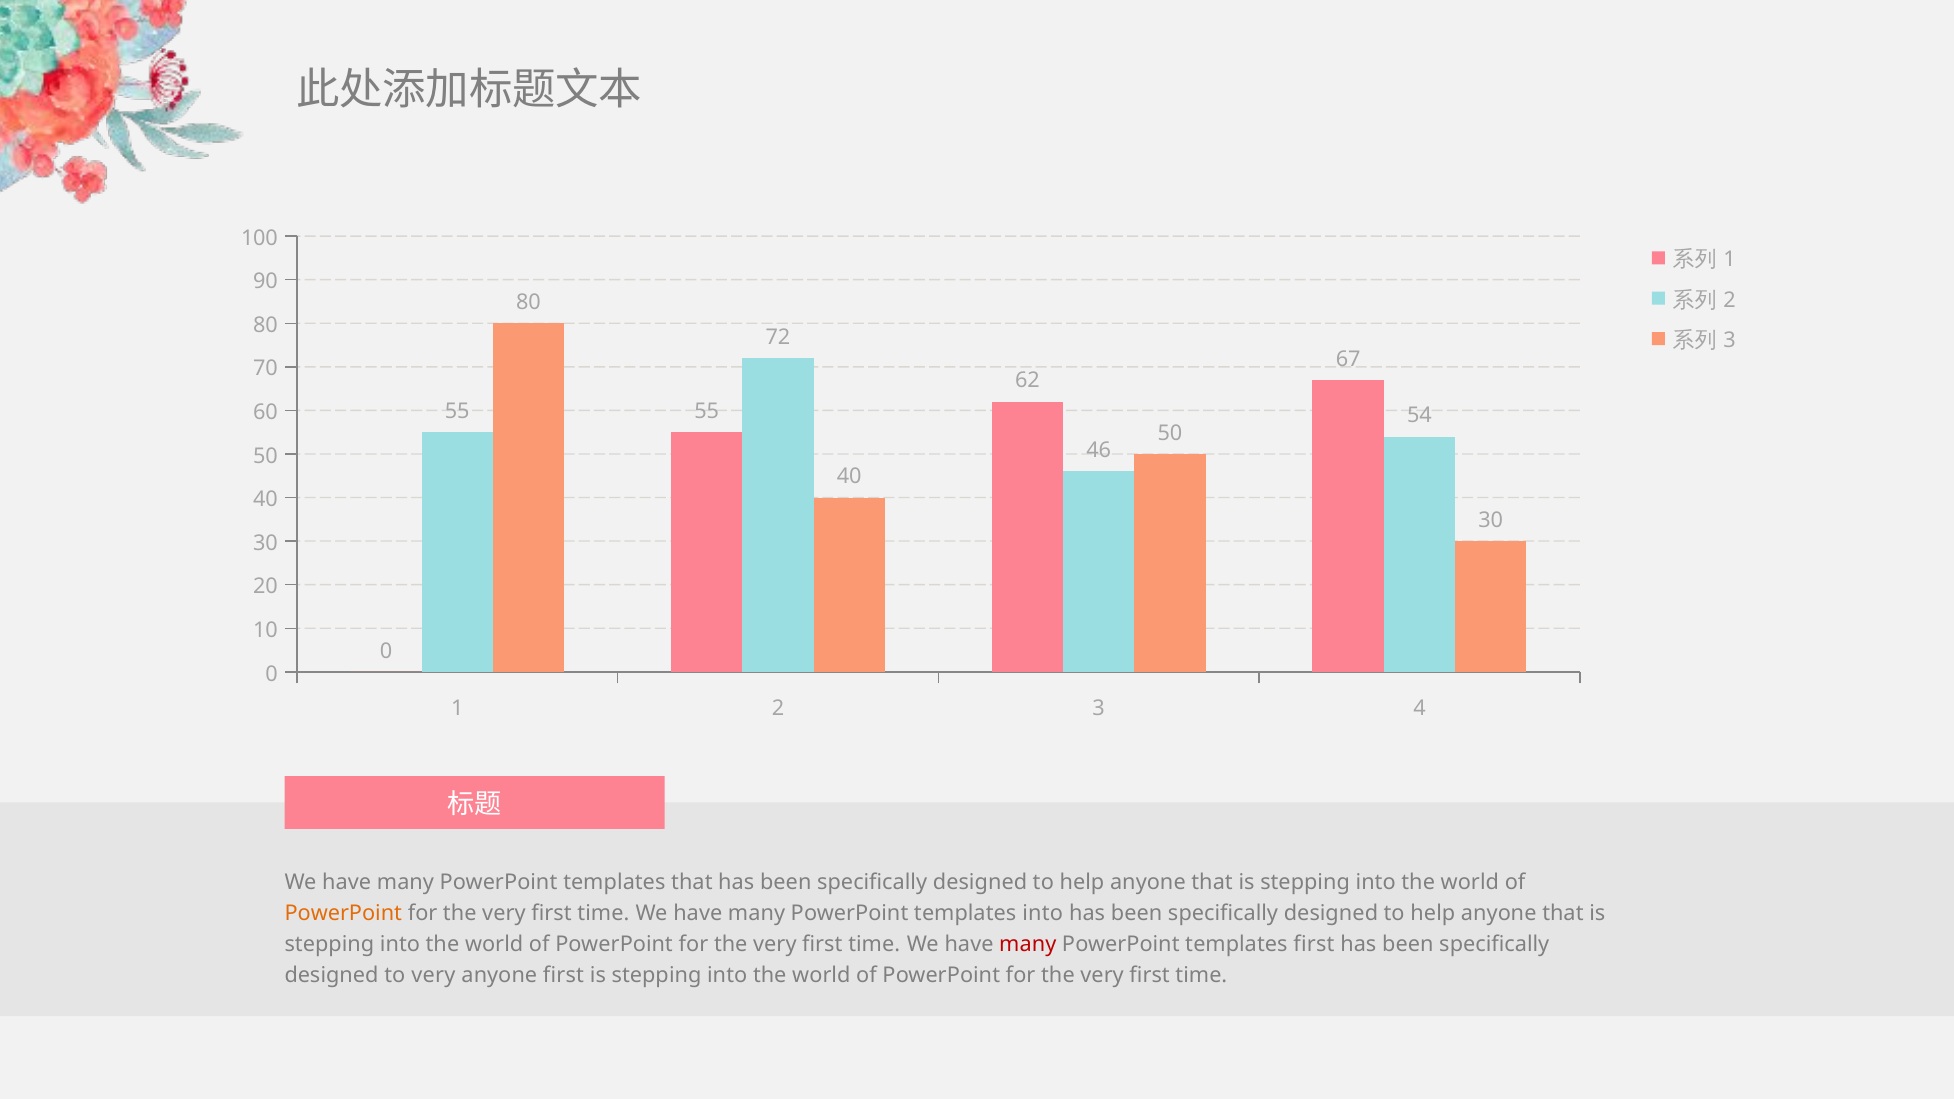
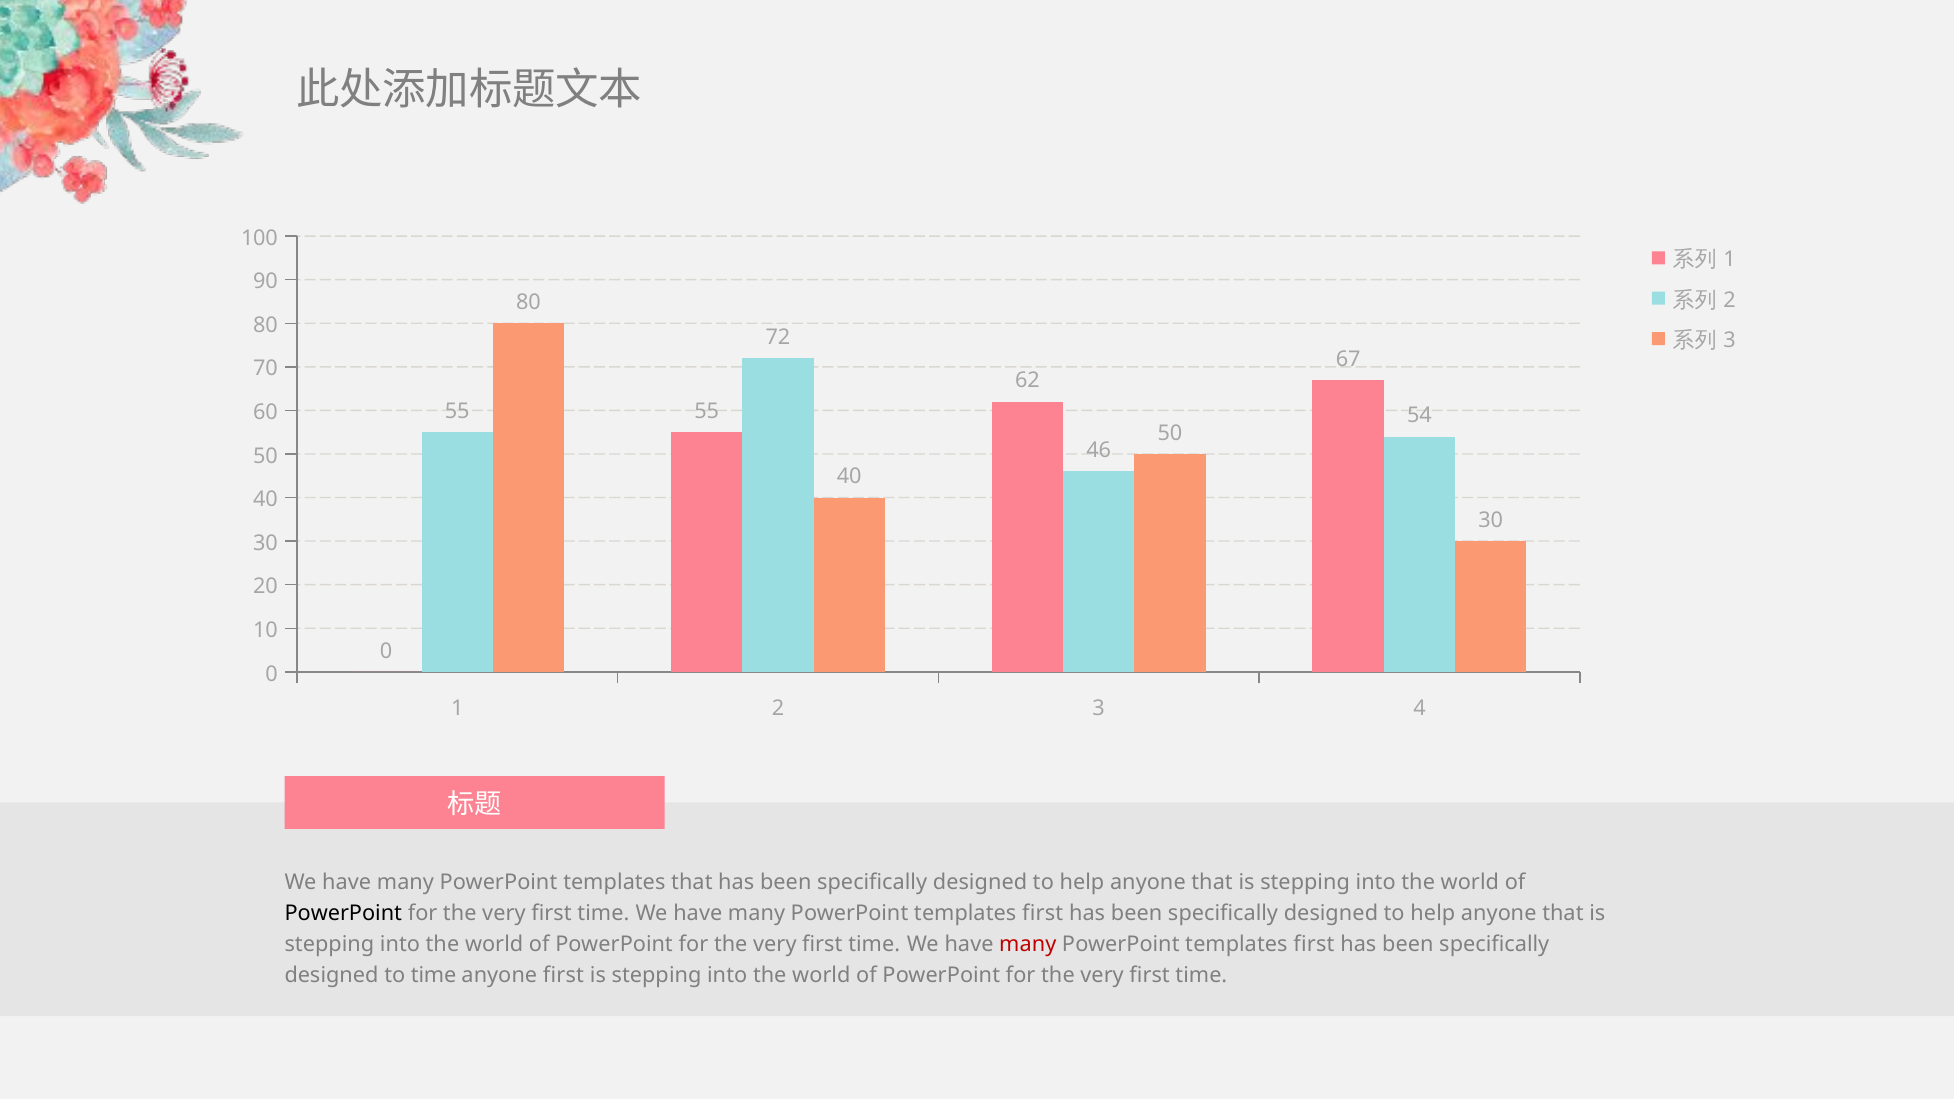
PowerPoint colour: orange -> black (343, 913)
into: into -> first (1043, 913)
to very: very -> time (434, 976)
